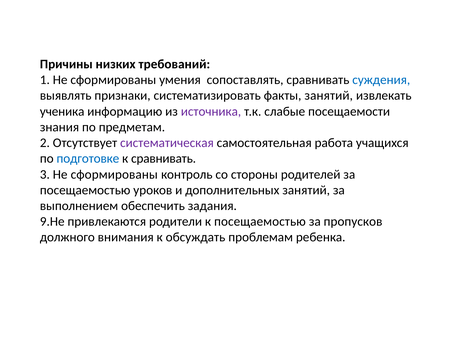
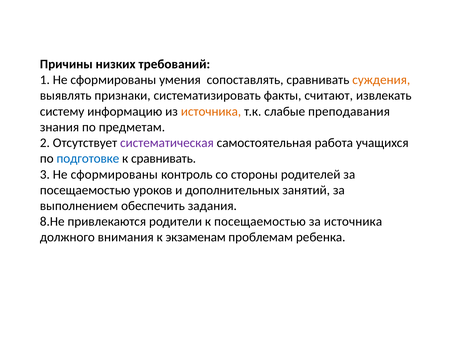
суждения colour: blue -> orange (381, 80)
факты занятий: занятий -> считают (329, 96)
ученика: ученика -> систему (62, 111)
источника colour: purple -> orange (211, 111)
посещаемости: посещаемости -> преподавания (349, 111)
9.Не: 9.Не -> 8.Не (52, 222)
за пропусков: пропусков -> источника (353, 222)
обсуждать: обсуждать -> экзаменам (196, 237)
